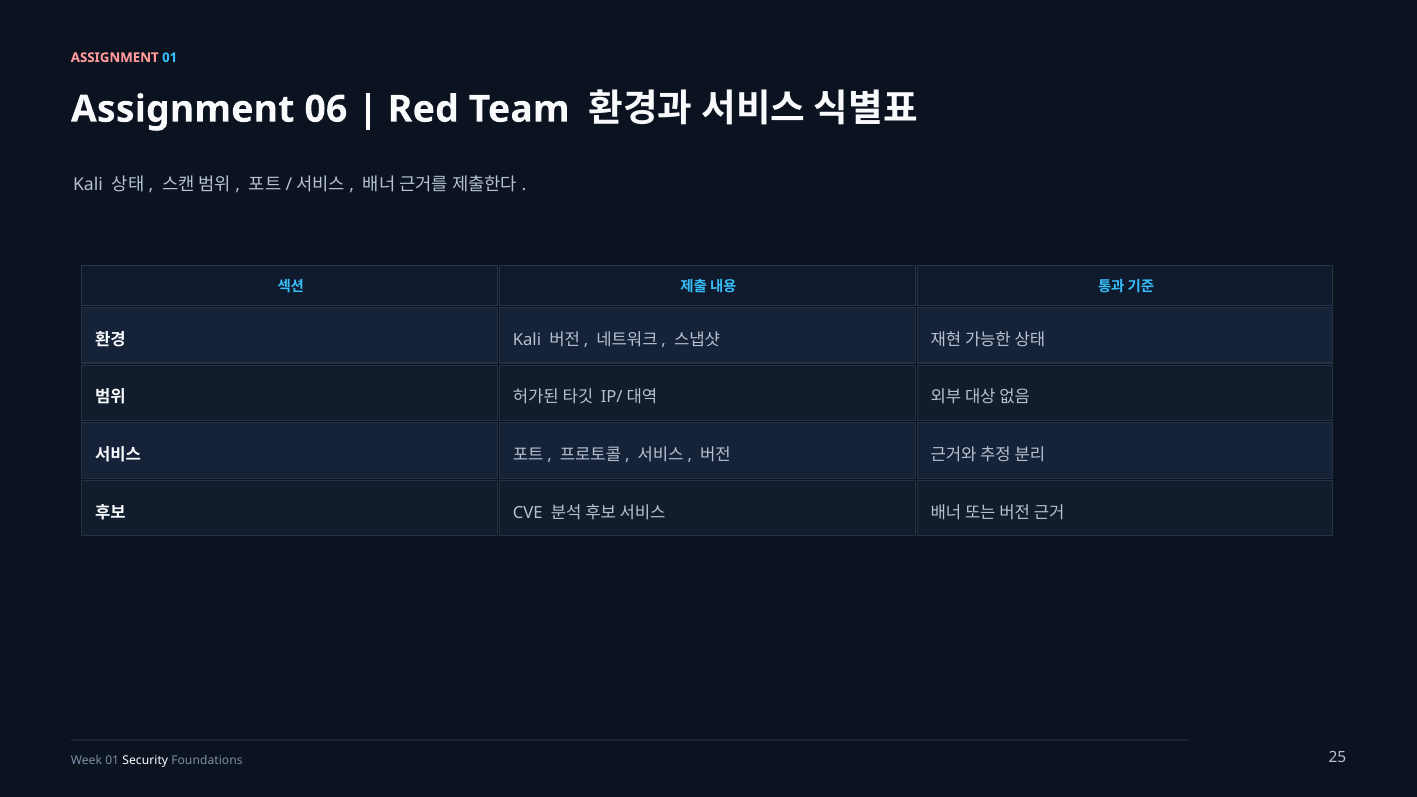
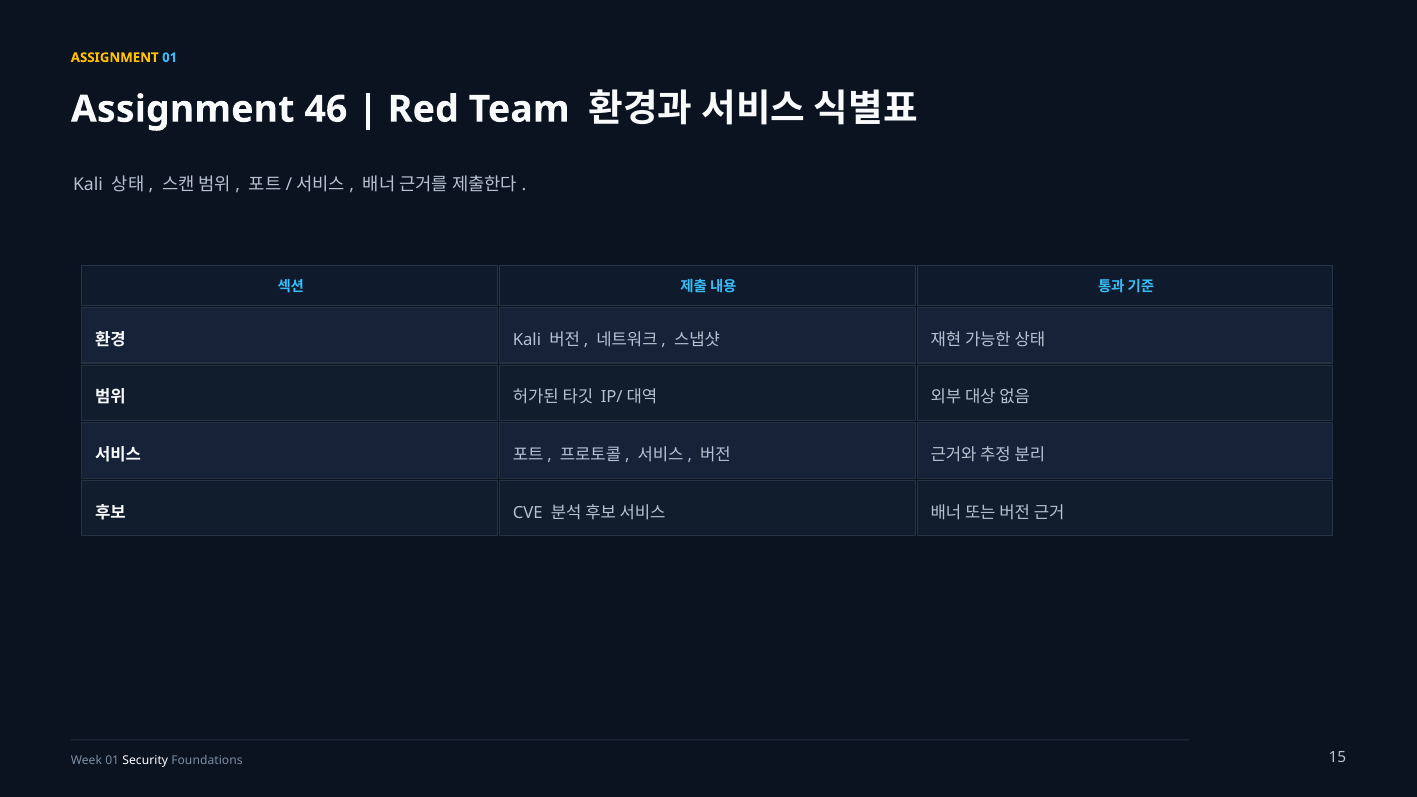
ASSIGNMENT colour: pink -> yellow (115, 58)
06: 06 -> 46 (326, 109)
25: 25 -> 15 (1337, 758)
